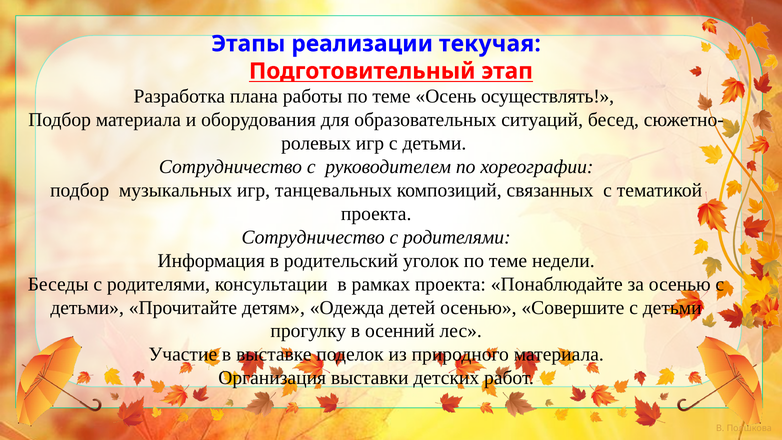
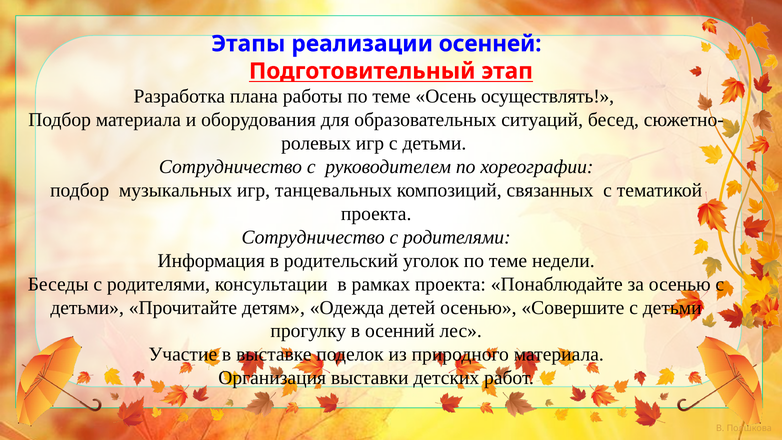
текучая: текучая -> осенней (490, 44)
